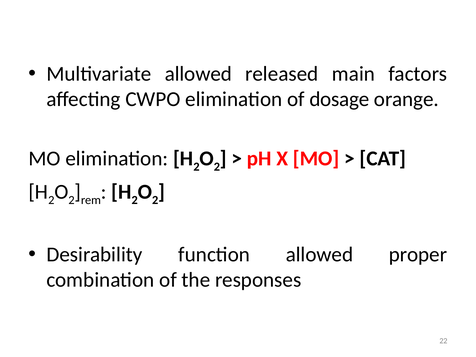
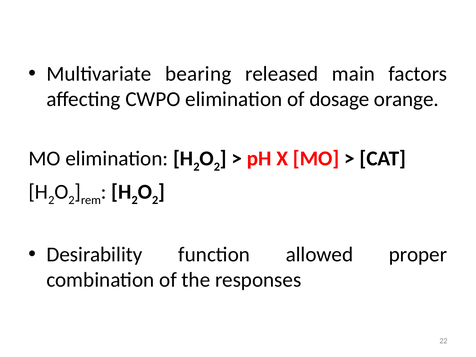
Multivariate allowed: allowed -> bearing (198, 74)
